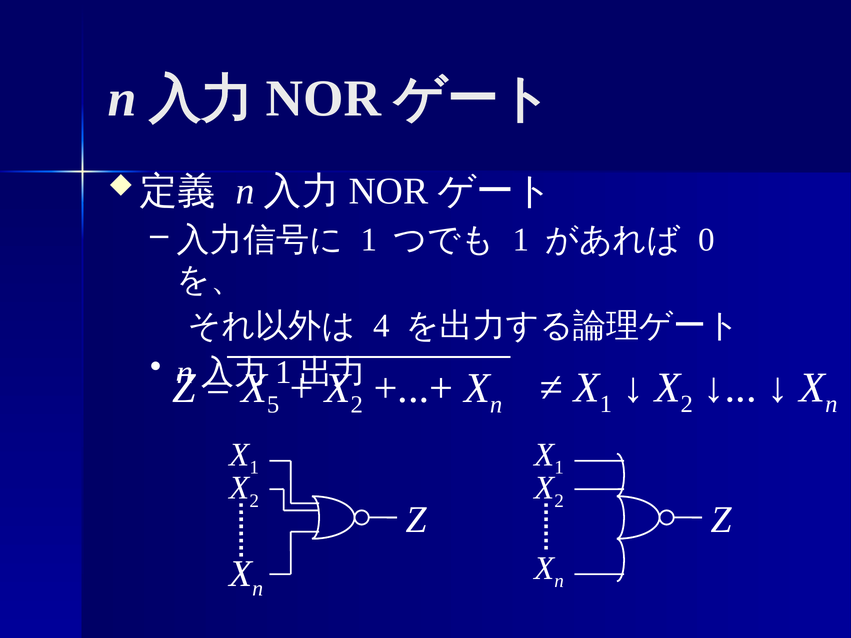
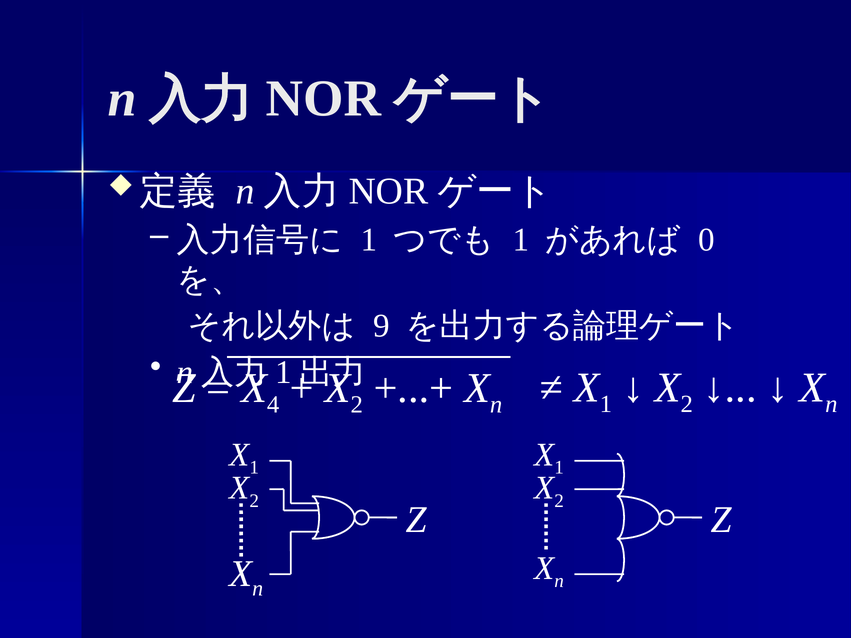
4: 4 -> 9 (382, 326)
5: 5 -> 4 (273, 405)
